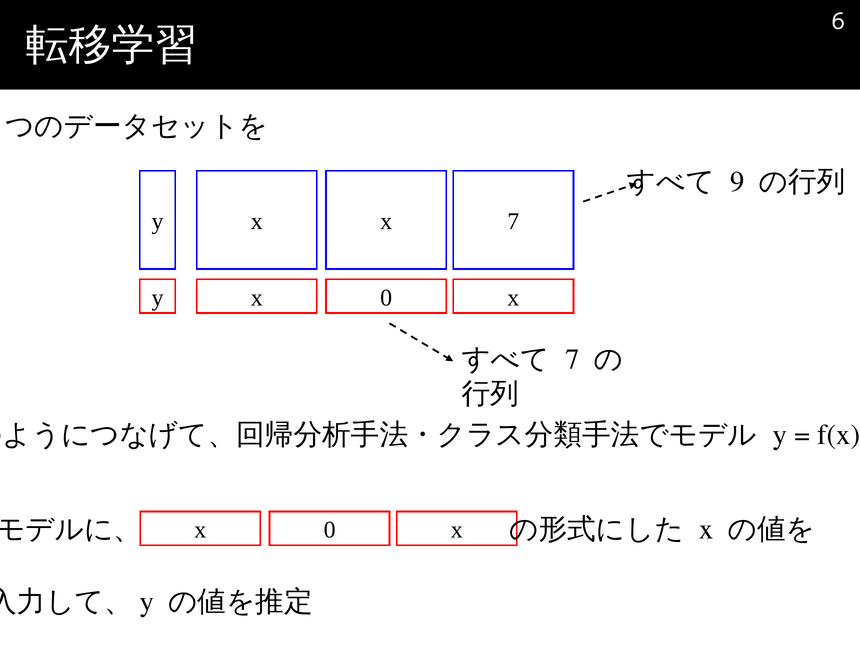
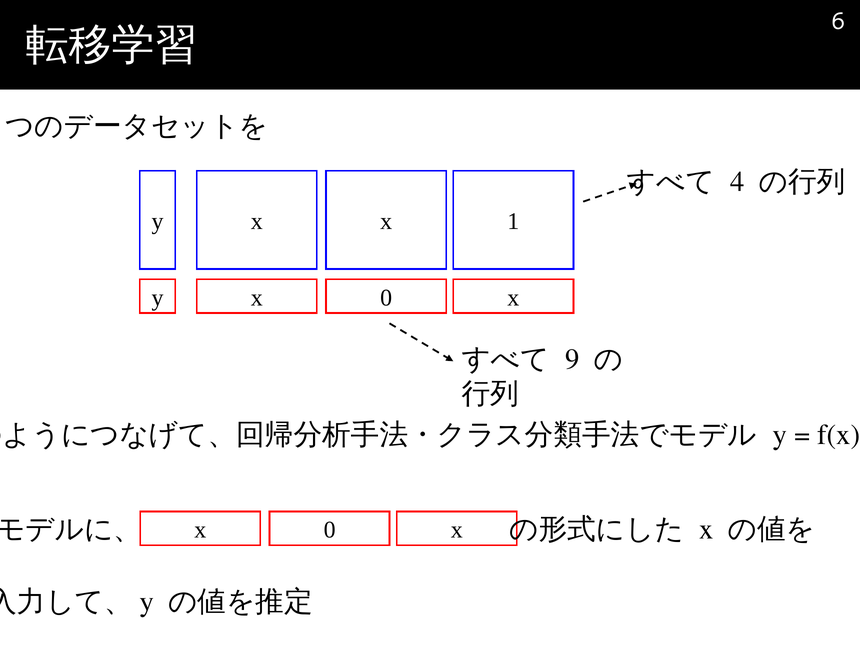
9: 9 -> 4 (738, 182)
x 7: 7 -> 1 (513, 222)
7: 7 -> 9 (572, 359)
